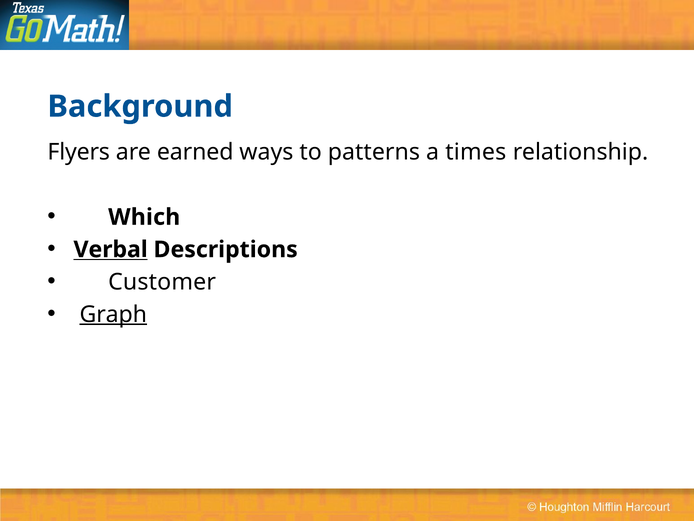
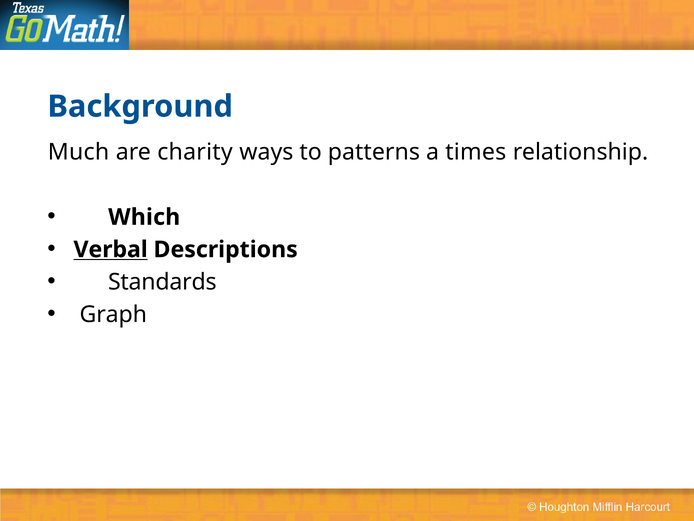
Flyers: Flyers -> Much (78, 152)
earned: earned -> charity (195, 152)
Customer: Customer -> Standards (162, 282)
Graph underline: present -> none (113, 314)
